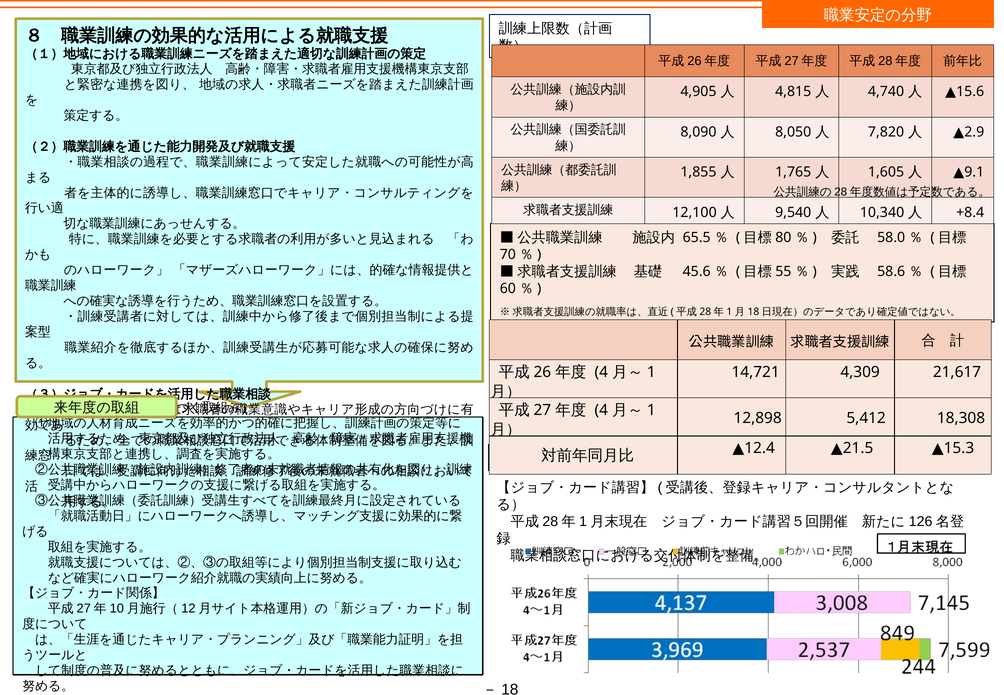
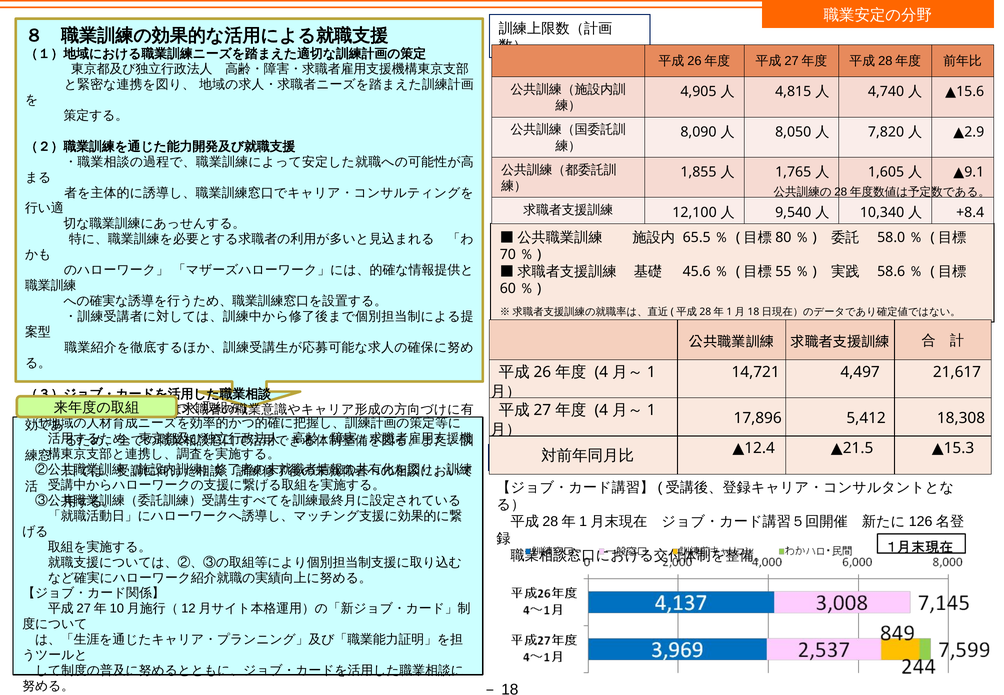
4,309: 4,309 -> 4,497 (860, 372)
12,898: 12,898 -> 17,896 (758, 418)
